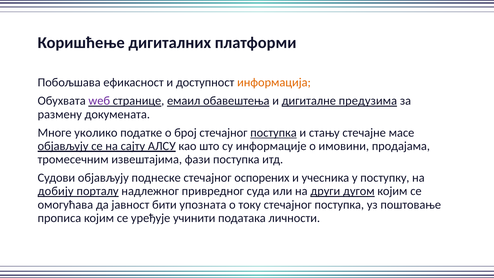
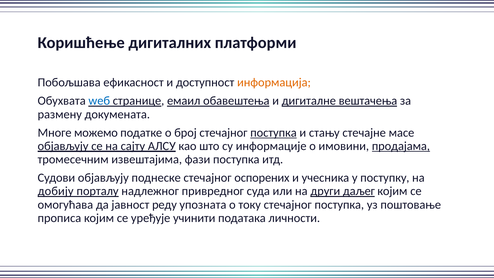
wеб colour: purple -> blue (99, 101)
предузима: предузима -> вештачења (368, 101)
уколико: уколико -> можемо (96, 133)
продајама underline: none -> present (401, 146)
дугом: дугом -> даљег (359, 191)
бити: бити -> реду (164, 204)
